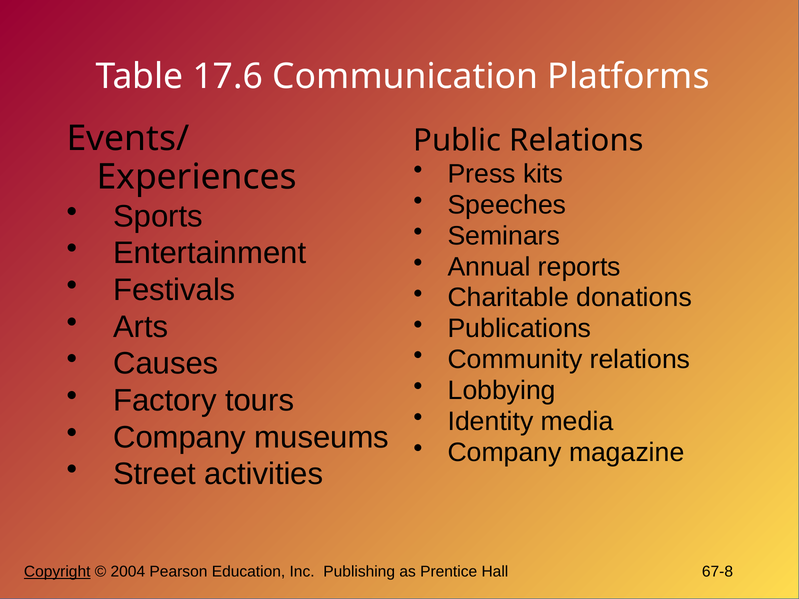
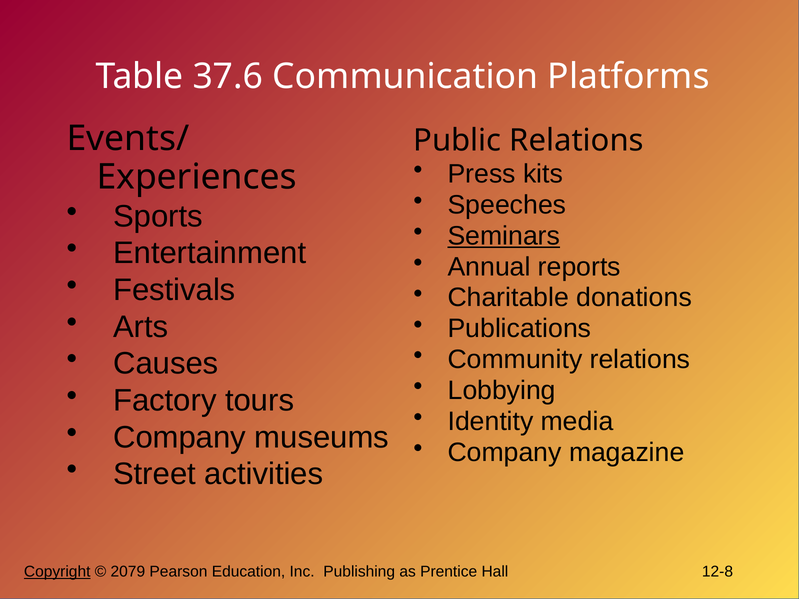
17.6: 17.6 -> 37.6 (228, 76)
Seminars underline: none -> present (504, 236)
2004: 2004 -> 2079 (128, 572)
67-8: 67-8 -> 12-8 (717, 572)
